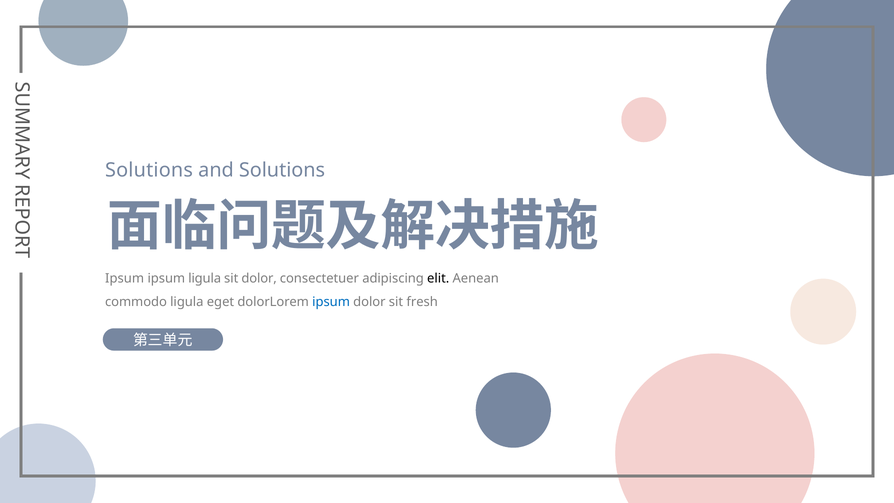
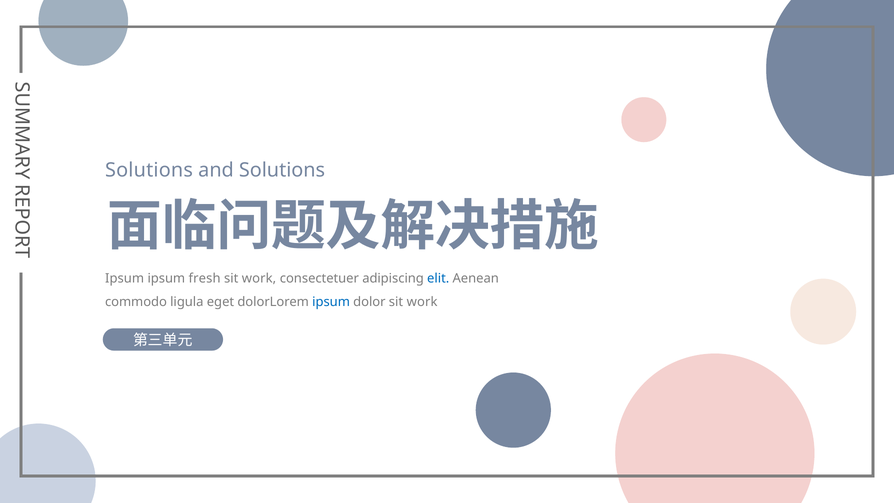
ipsum ligula: ligula -> fresh (205, 279)
dolor: dolor -> work (259, 279)
elit colour: black -> blue (438, 279)
dolor sit fresh: fresh -> work (422, 302)
